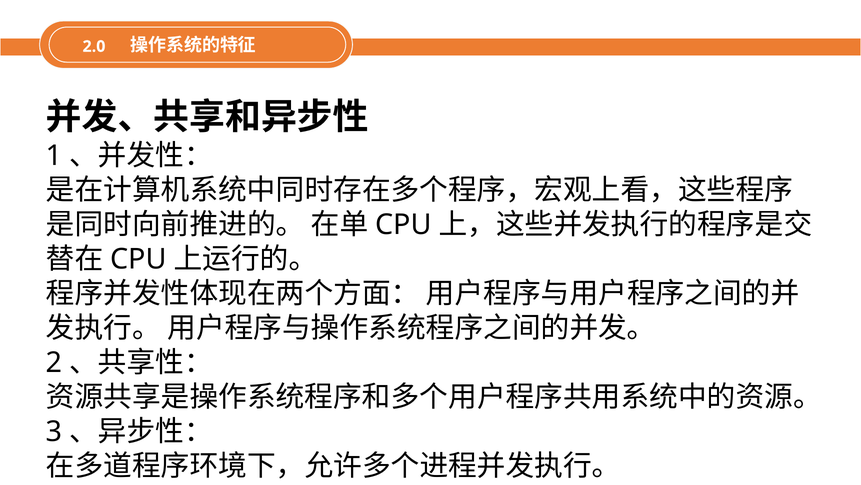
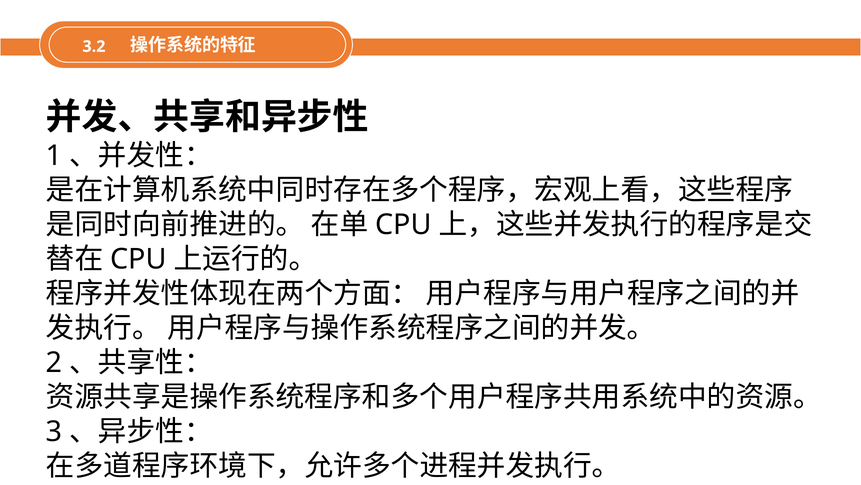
2.0: 2.0 -> 3.2 (94, 46)
